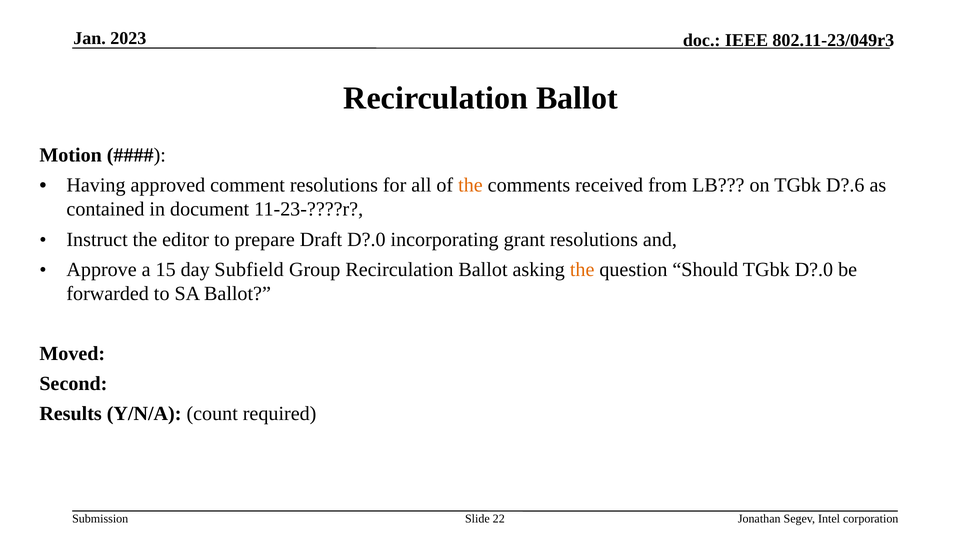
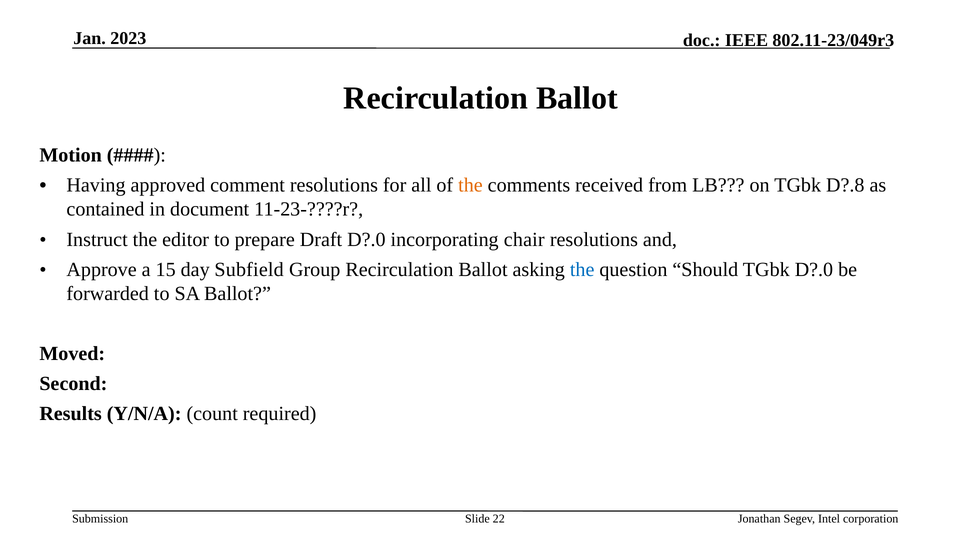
D?.6: D?.6 -> D?.8 (845, 185)
grant: grant -> chair (524, 239)
the colour: orange -> blue (582, 270)
